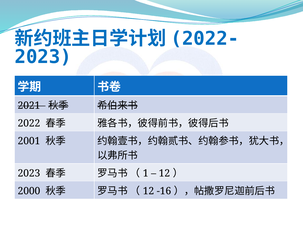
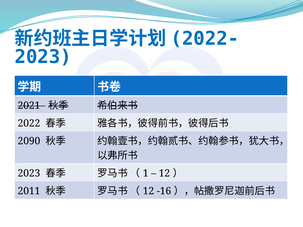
2001: 2001 -> 2090 (29, 141)
2000: 2000 -> 2011 (29, 191)
